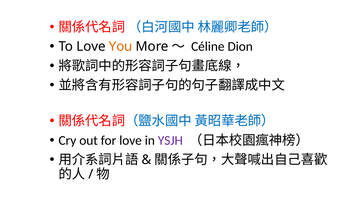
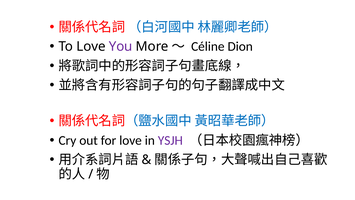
You colour: orange -> purple (121, 46)
